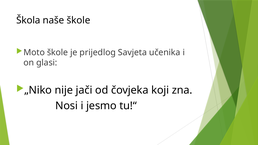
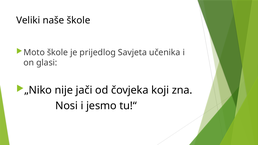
Škola: Škola -> Veliki (28, 20)
